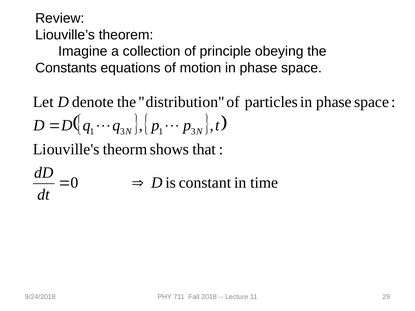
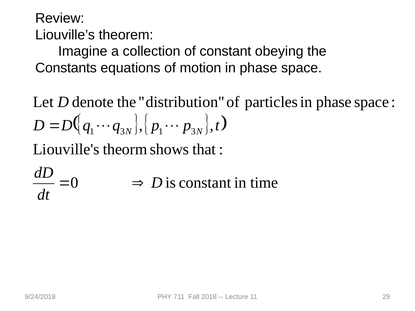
of principle: principle -> constant (225, 51)
